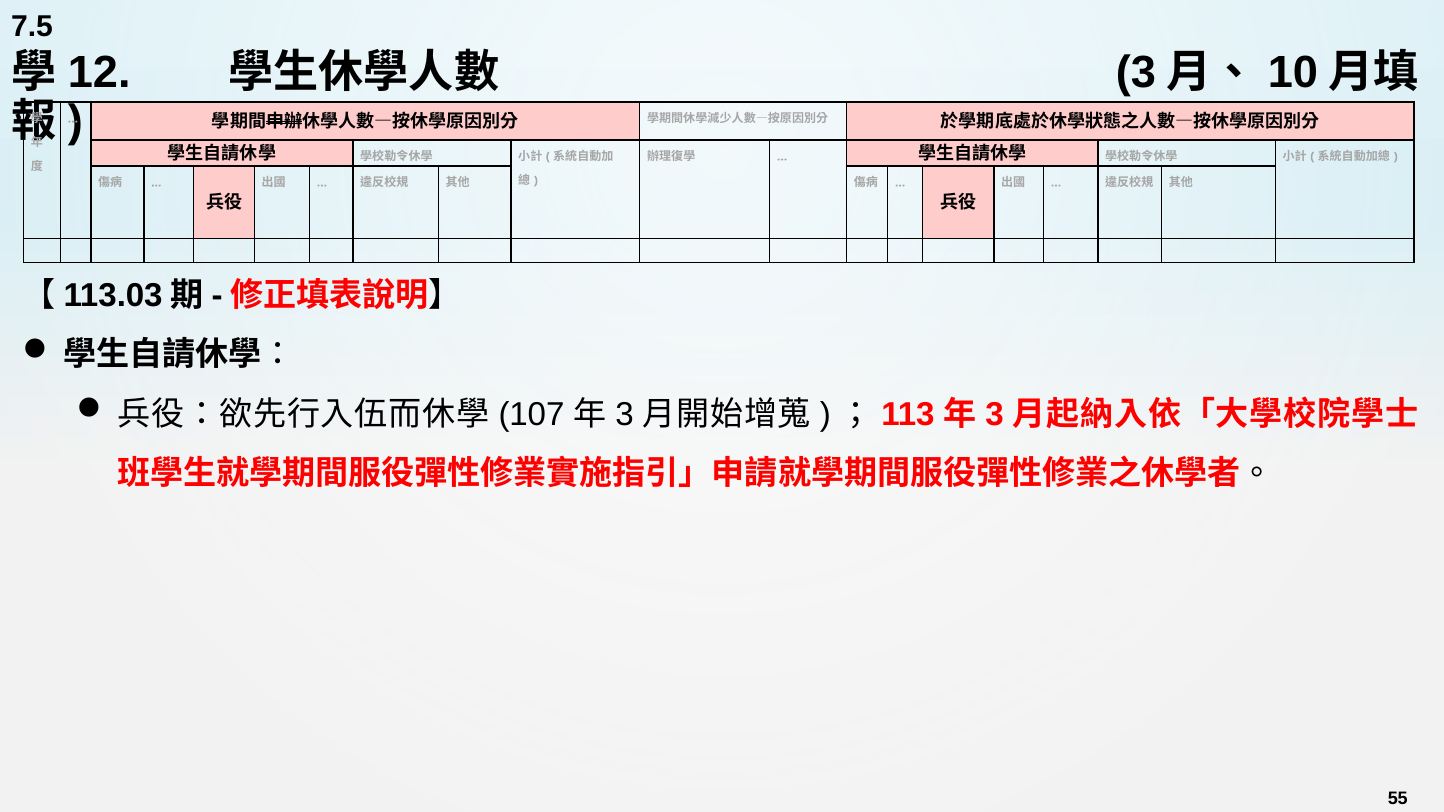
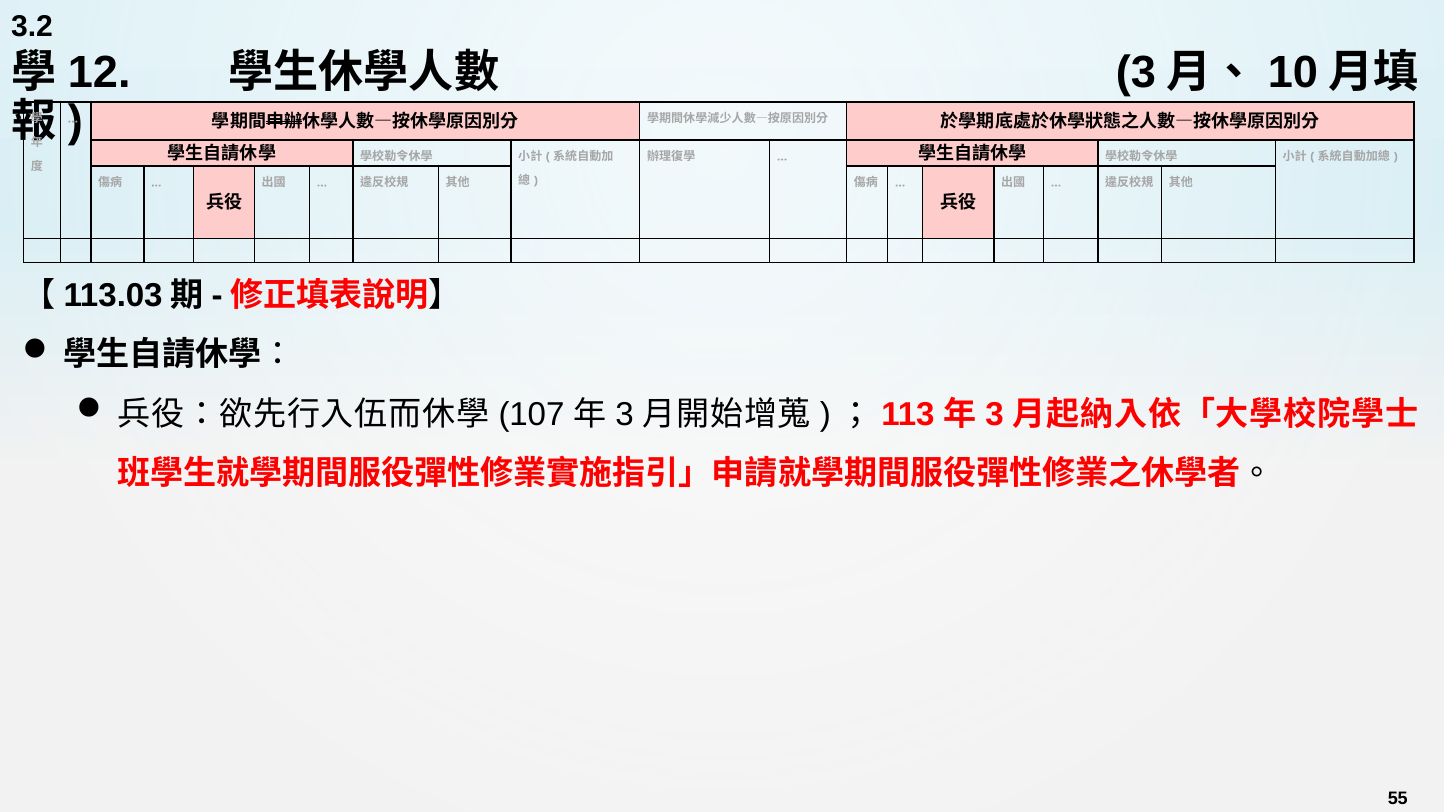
7.5: 7.5 -> 3.2 (32, 26)
